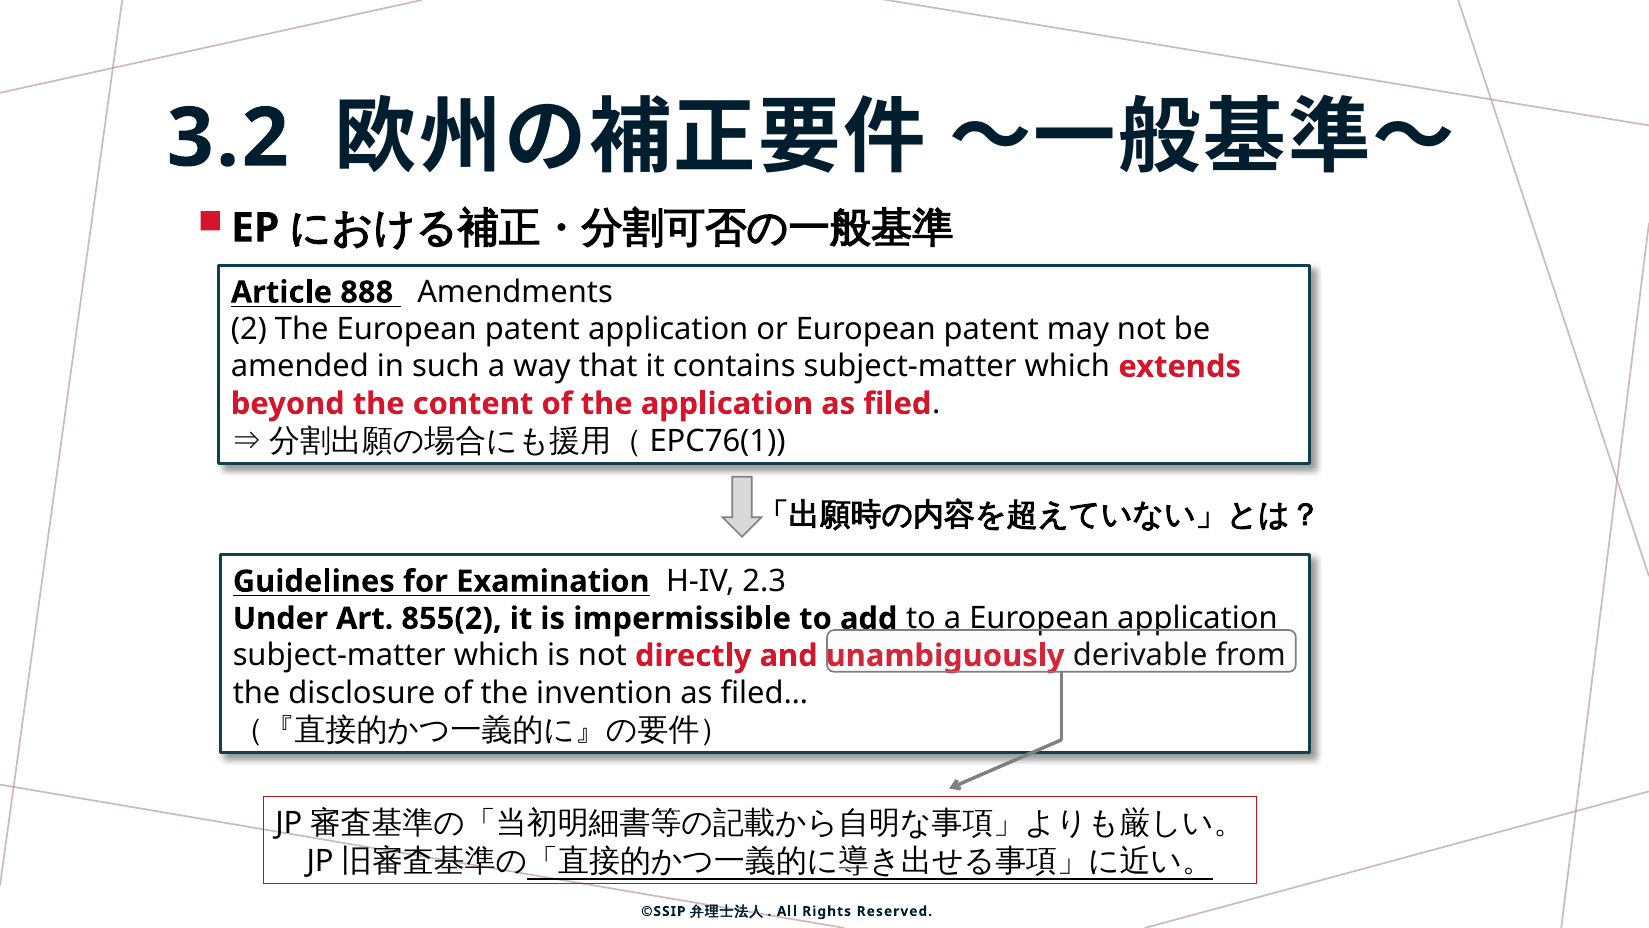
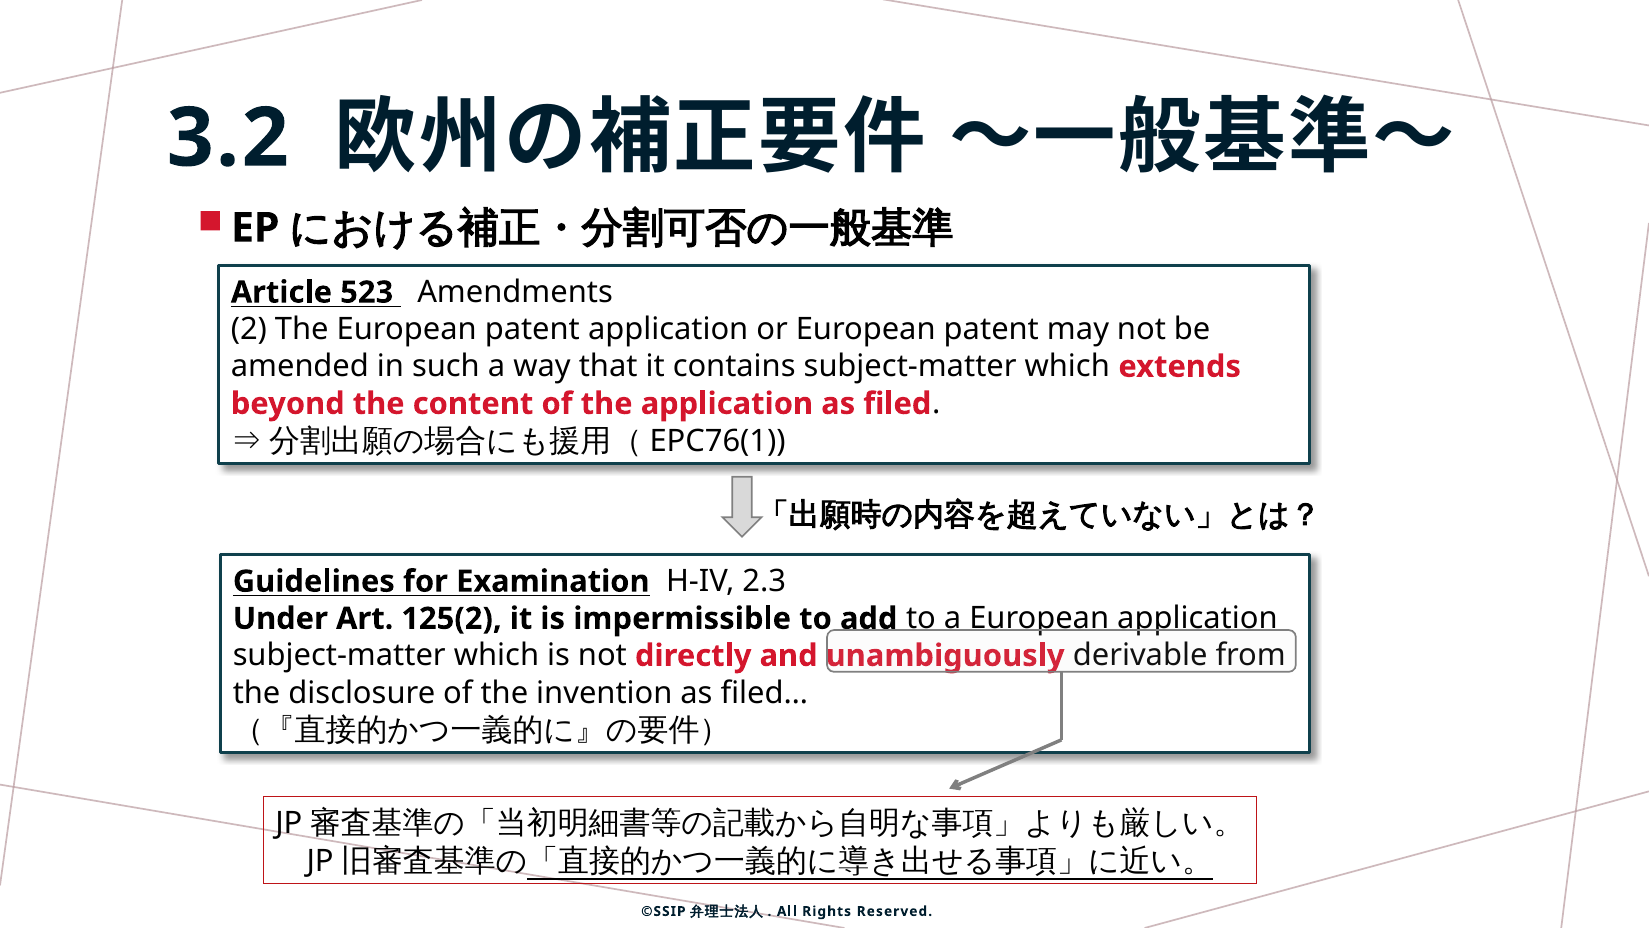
888: 888 -> 523 (367, 292)
855(2: 855(2 -> 125(2 (452, 618)
